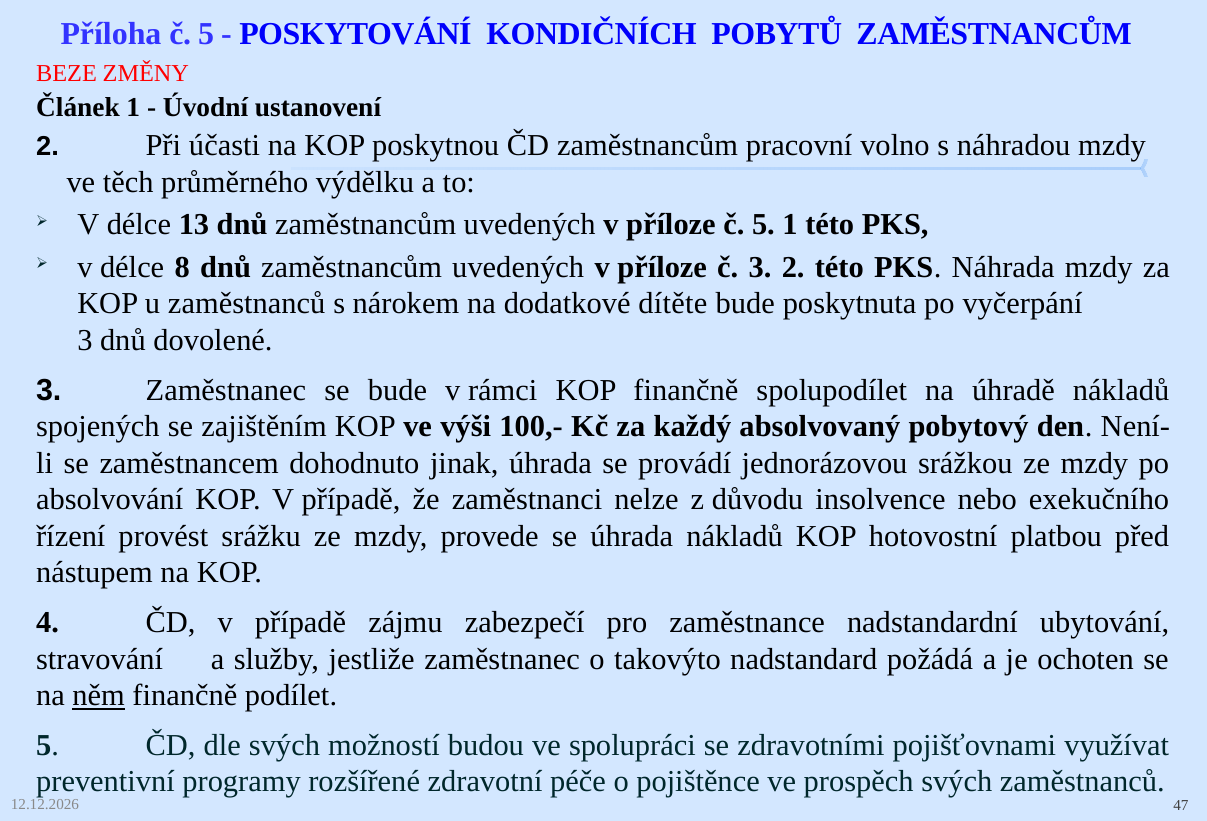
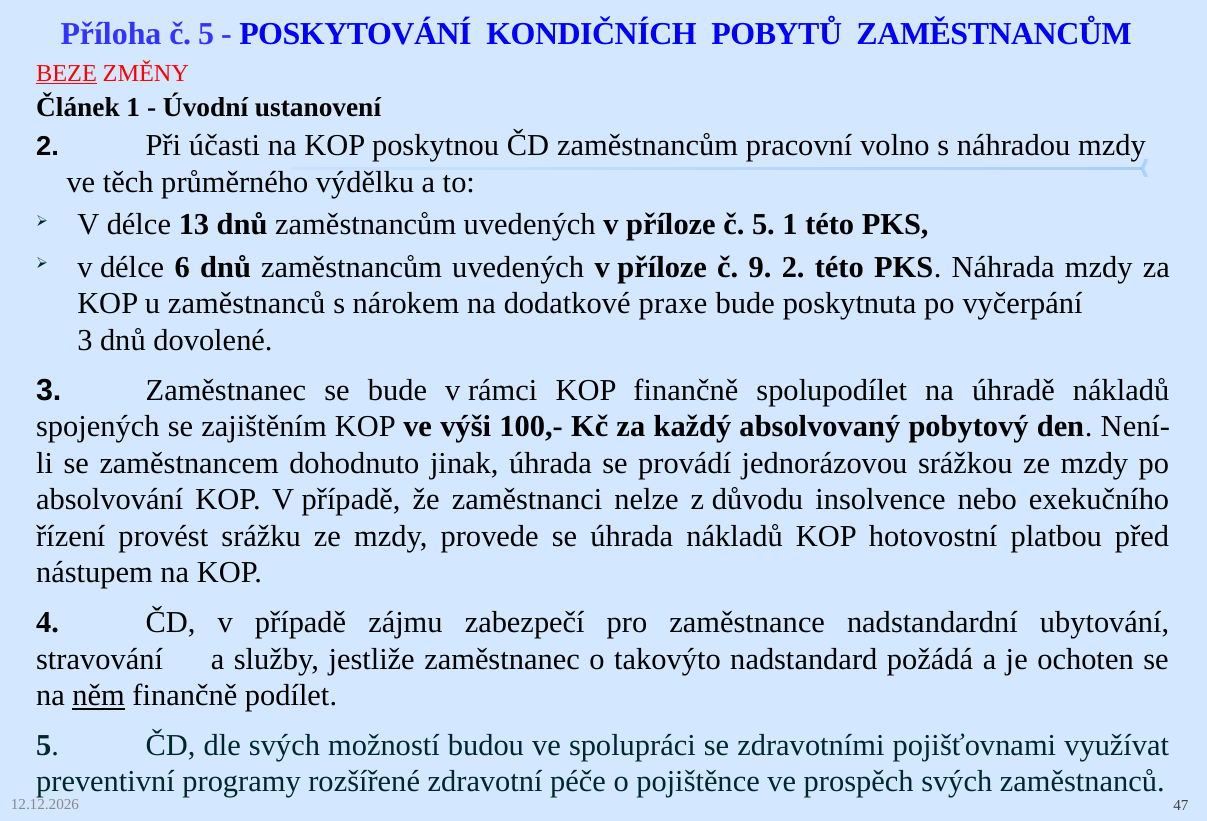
BEZE underline: none -> present (67, 73)
8: 8 -> 6 (182, 267)
č 3: 3 -> 9 (760, 267)
dítěte: dítěte -> praxe (673, 304)
